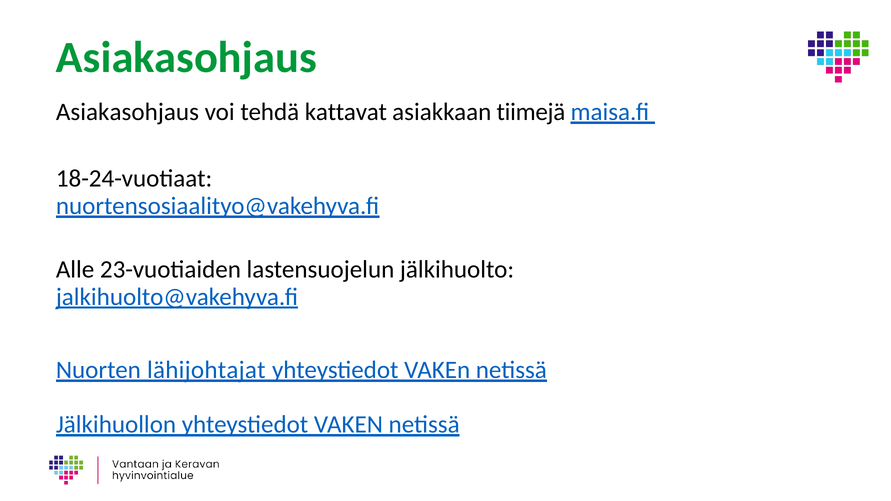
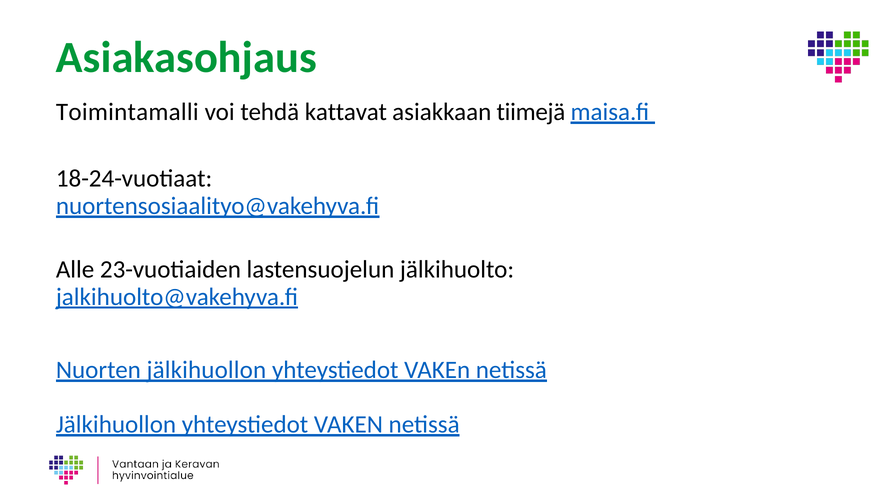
Asiakasohjaus: Asiakasohjaus -> Toimintamalli (127, 112)
Nuorten lähijohtajat: lähijohtajat -> jälkihuollon (206, 370)
